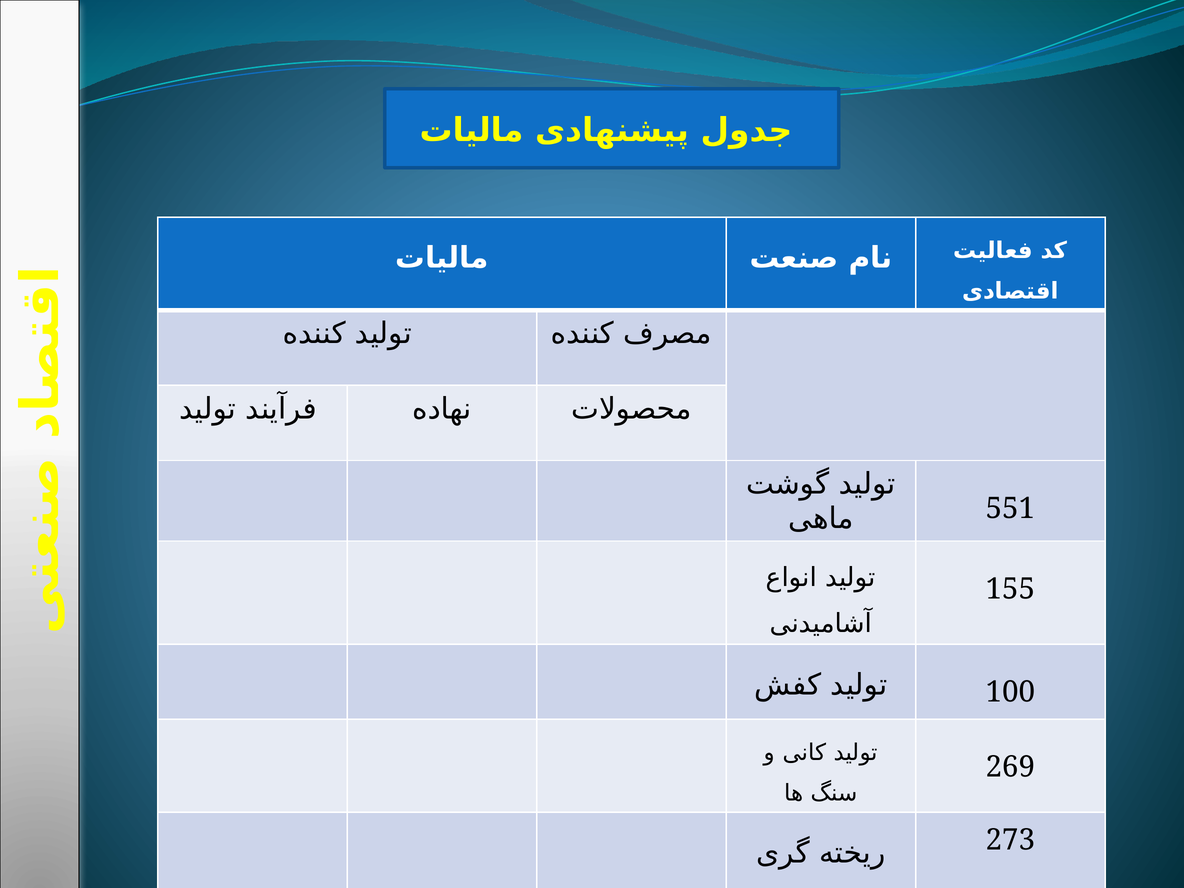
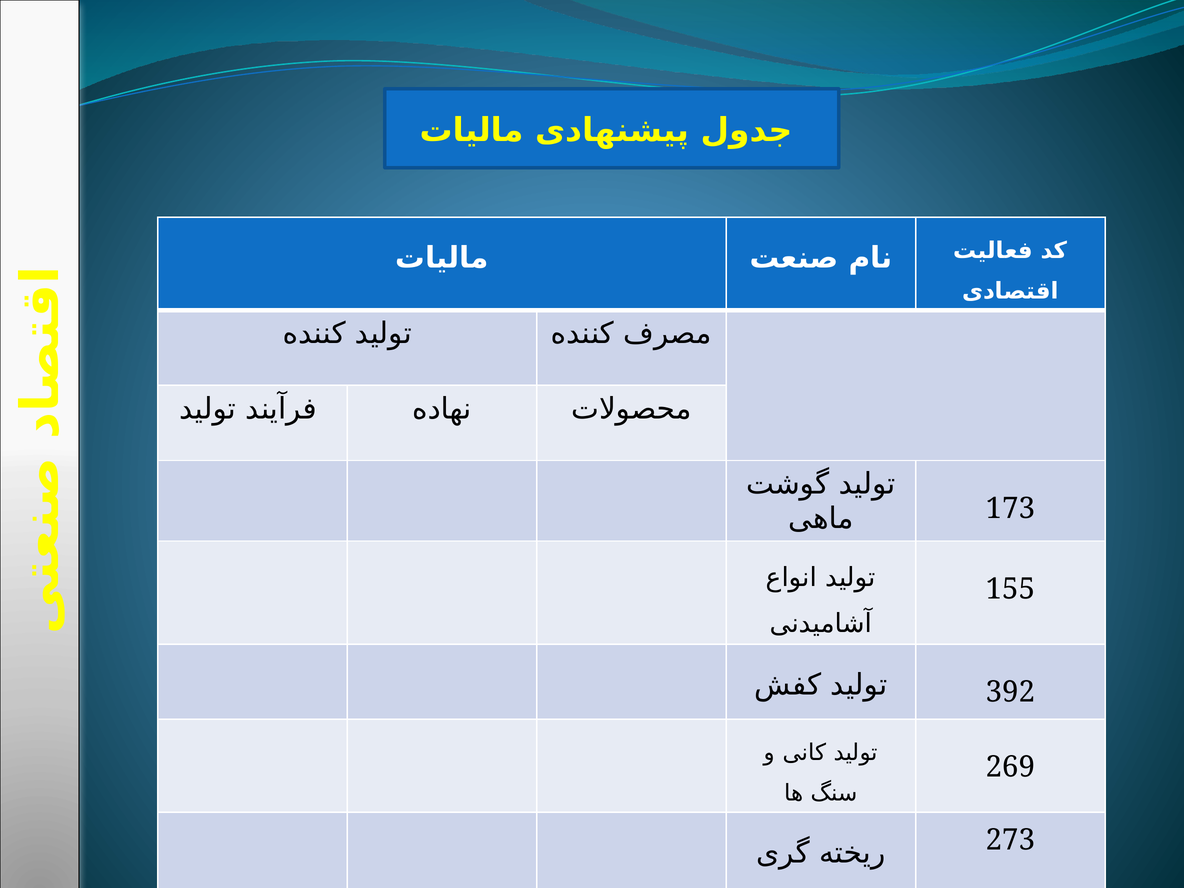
551: 551 -> 173 (1010, 508)
100: 100 -> 392 (1010, 692)
